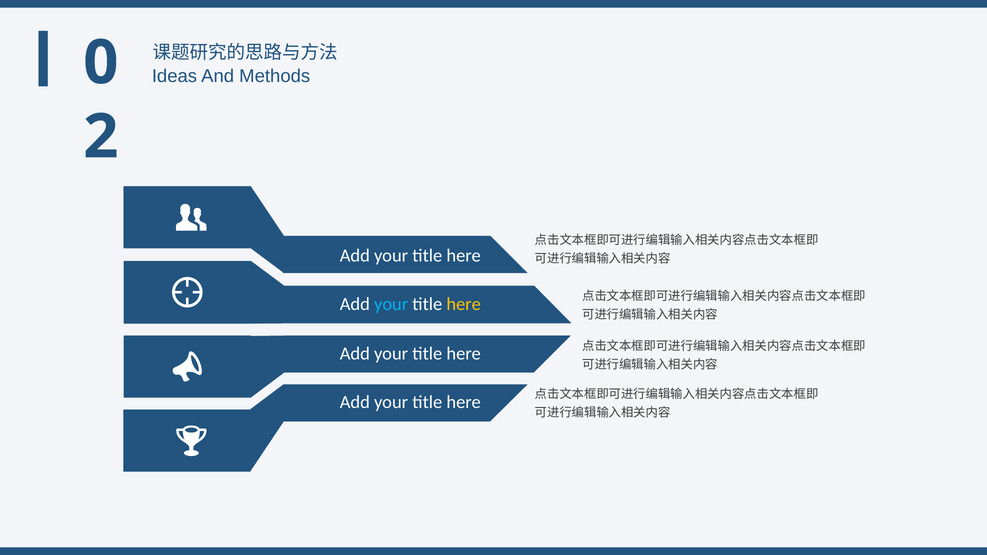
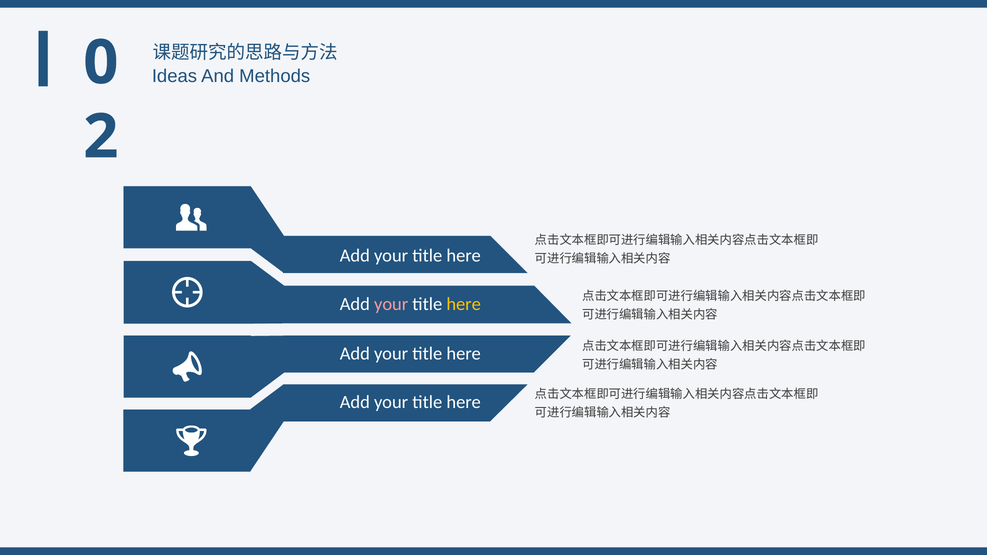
your colour: light blue -> pink (391, 304)
